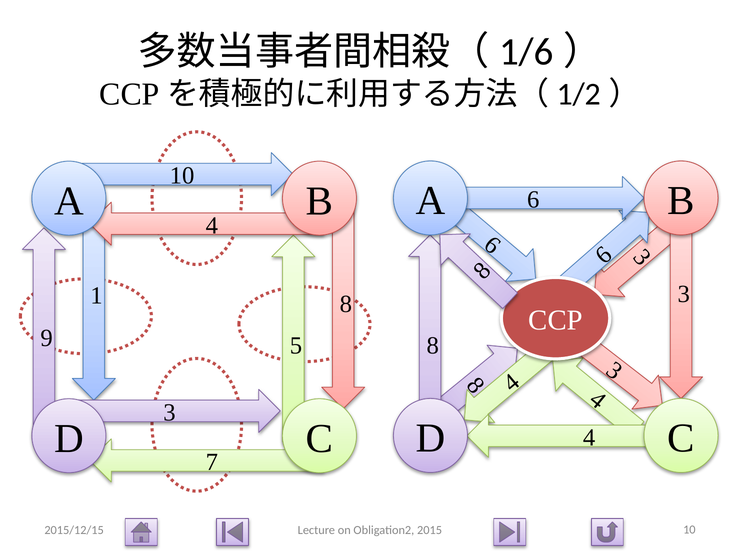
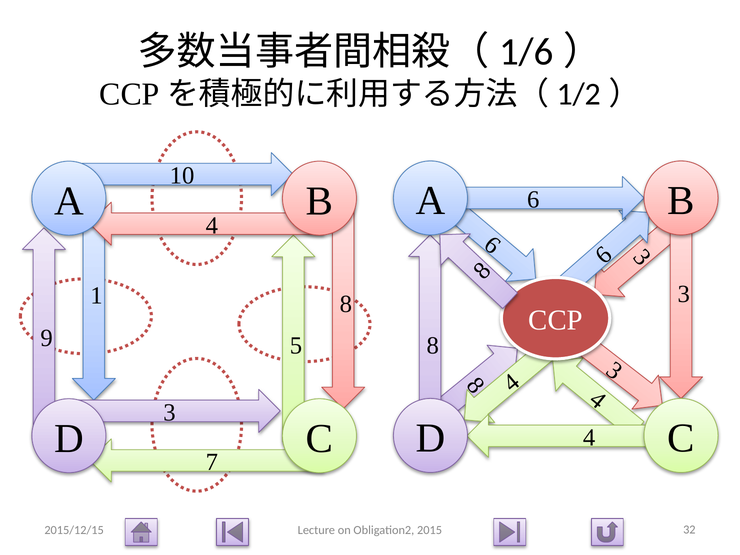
2015 10: 10 -> 32 (689, 530)
